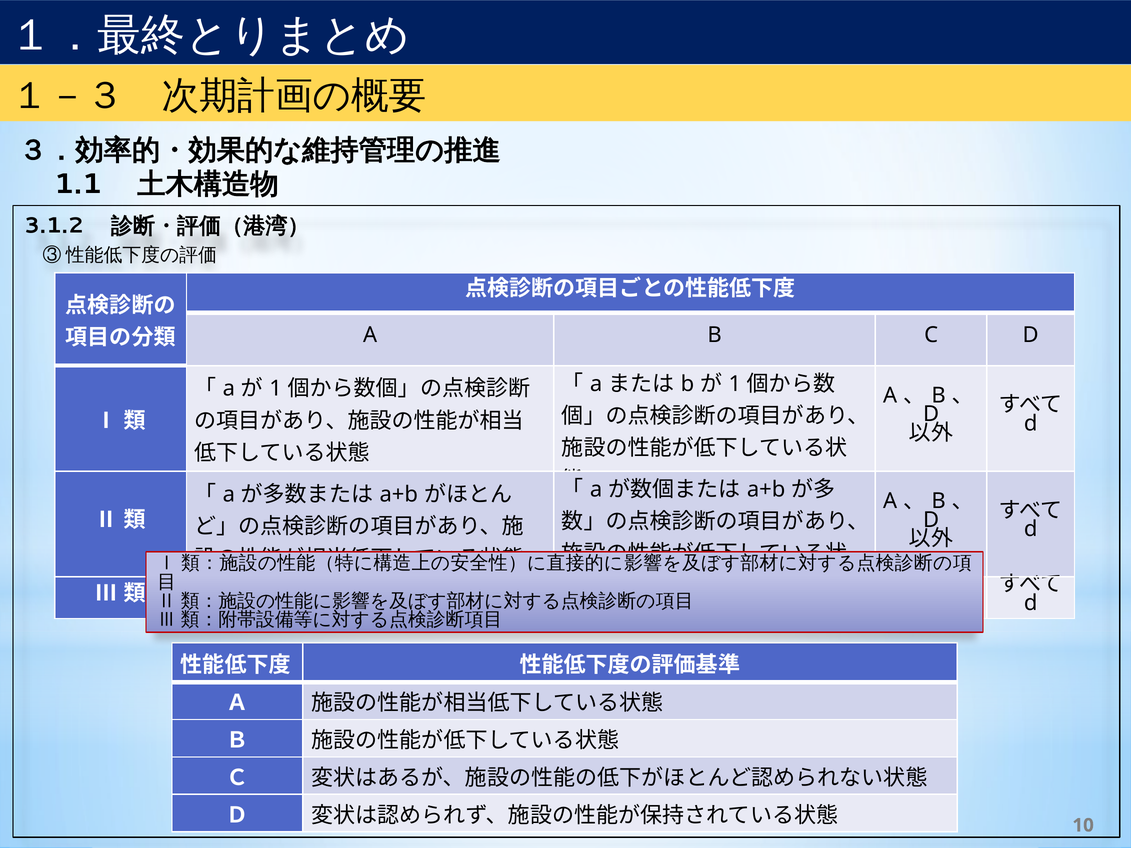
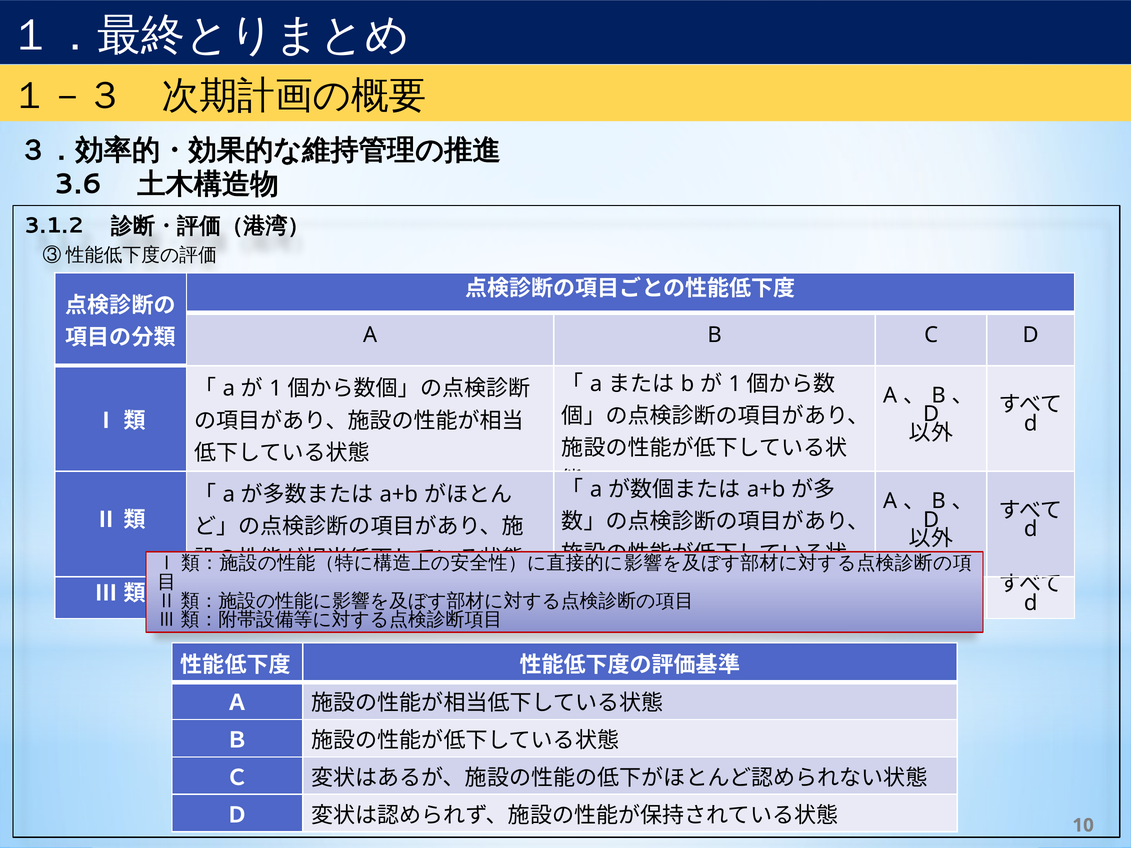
1.1: 1.1 -> 3.6 (78, 184)
